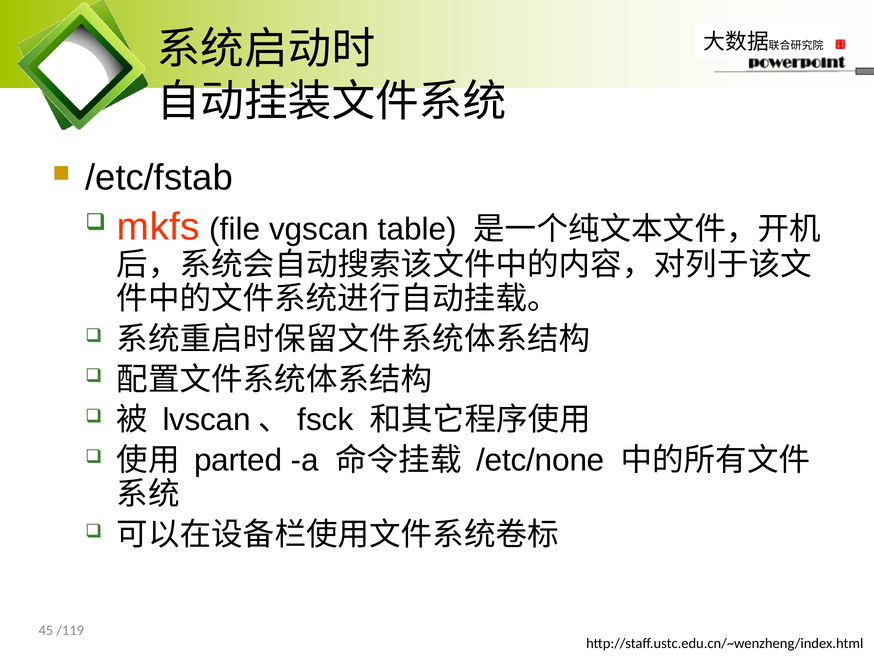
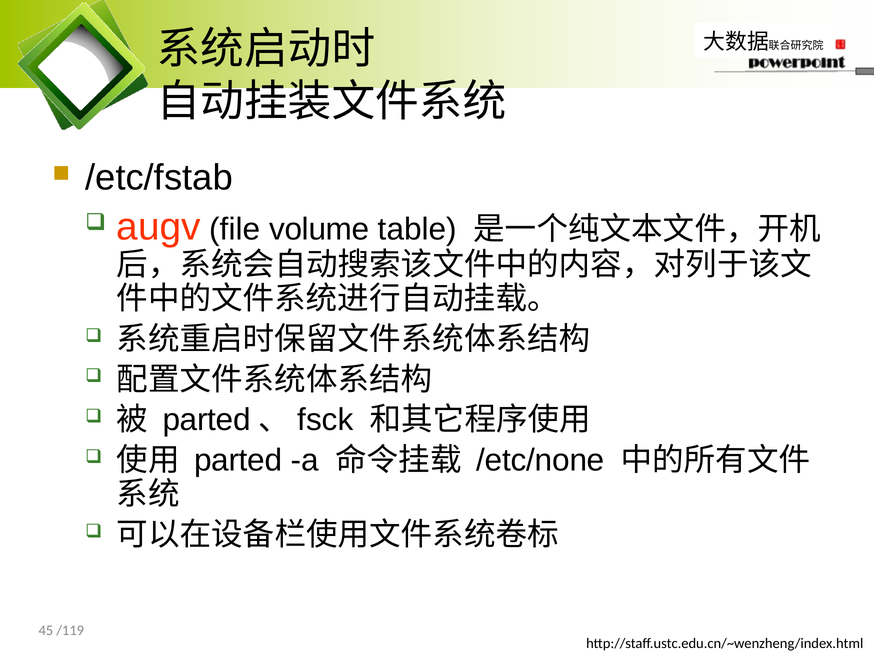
mkfs: mkfs -> augv (159, 226)
vgscan: vgscan -> volume (319, 229)
lvscan: lvscan -> parted (207, 420)
